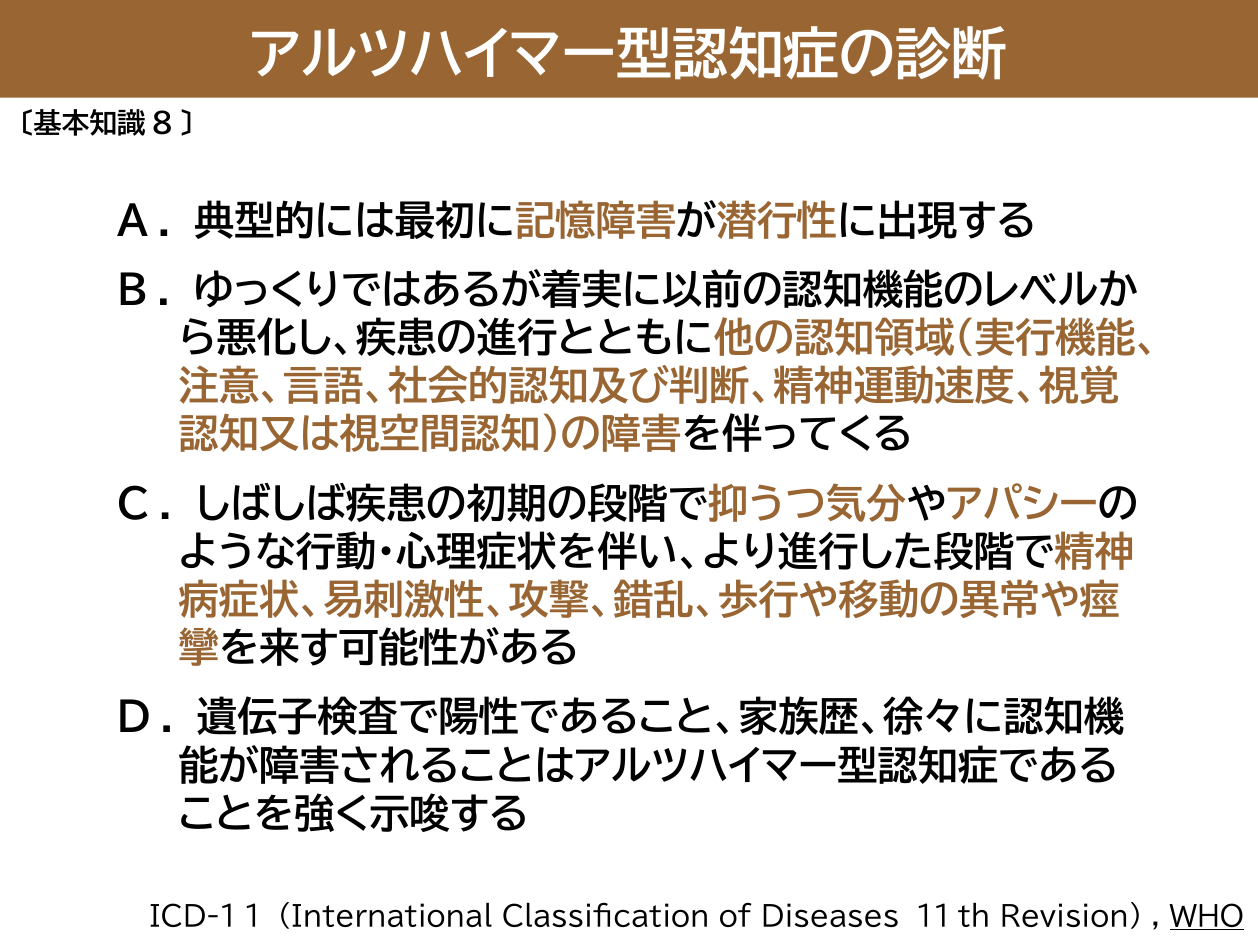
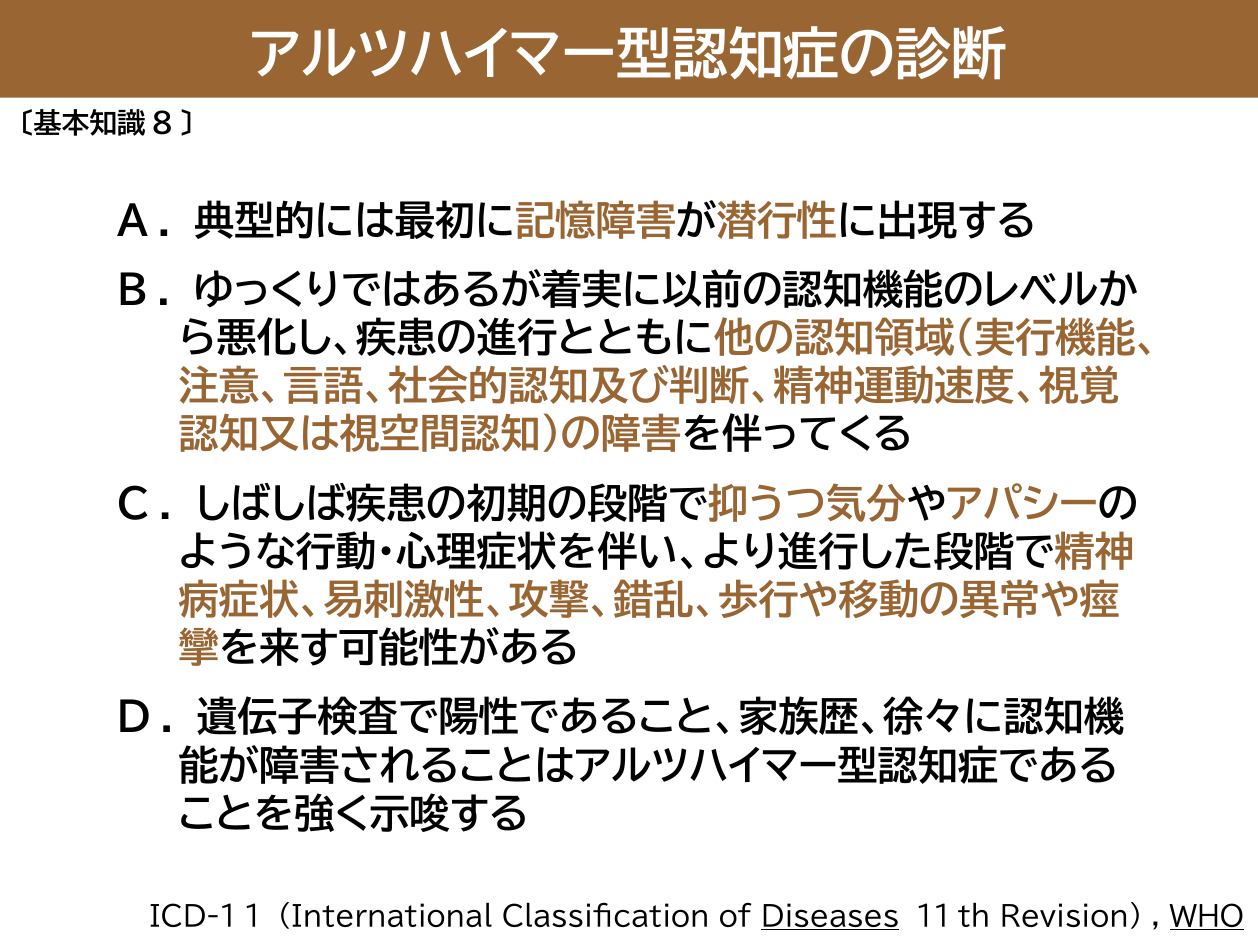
Diseases underline: none -> present (830, 917)
